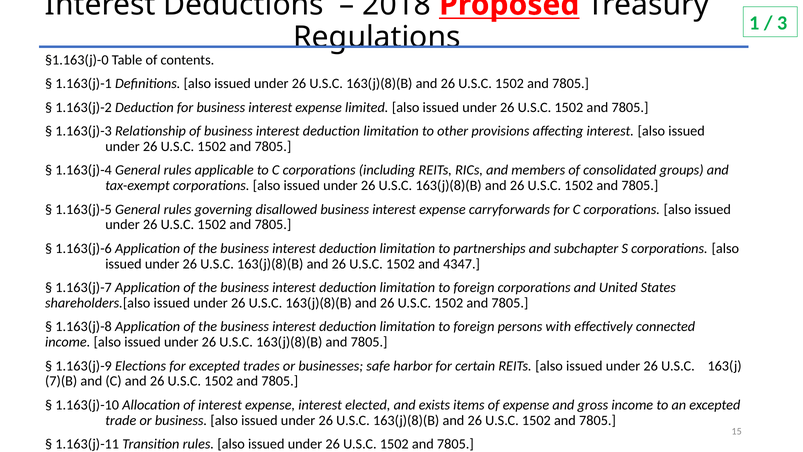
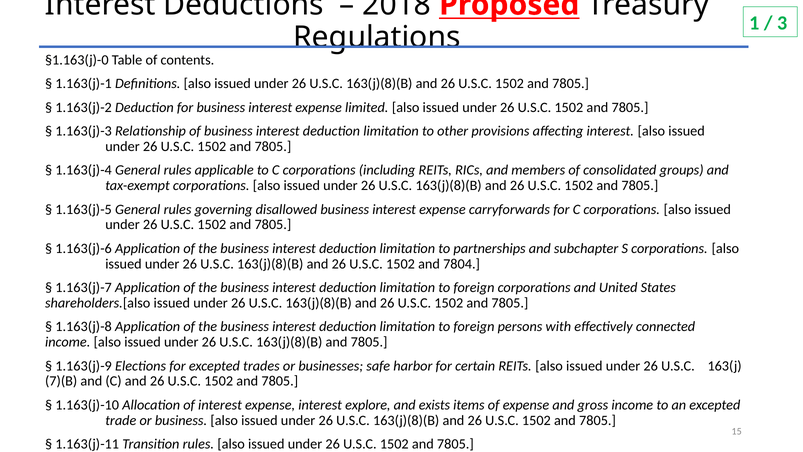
4347: 4347 -> 7804 (462, 264)
elected: elected -> explore (368, 405)
